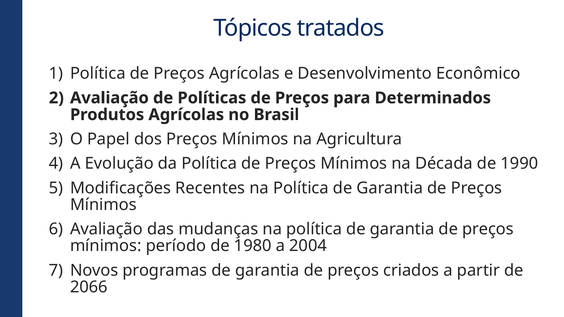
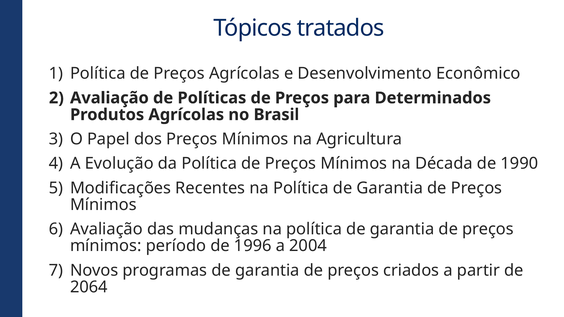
1980: 1980 -> 1996 (253, 246)
2066: 2066 -> 2064 (89, 287)
